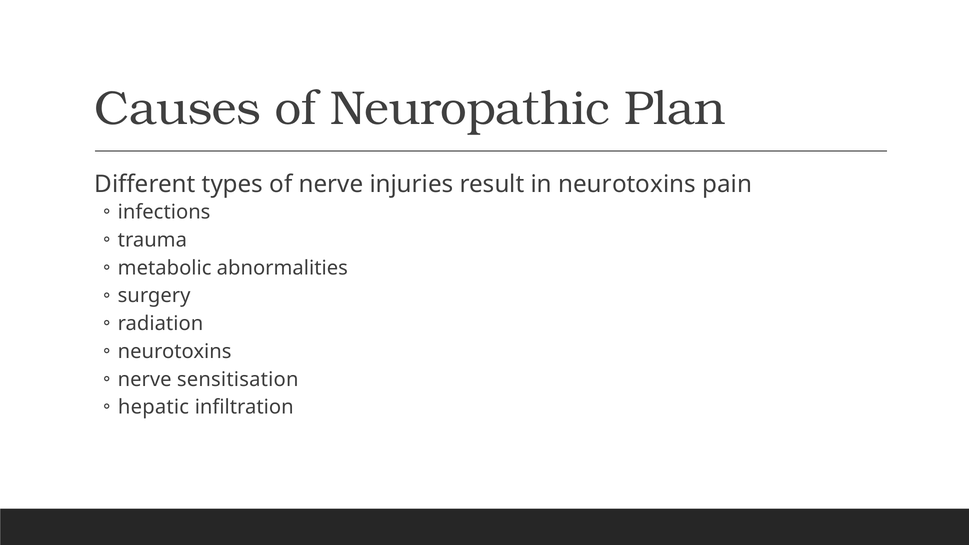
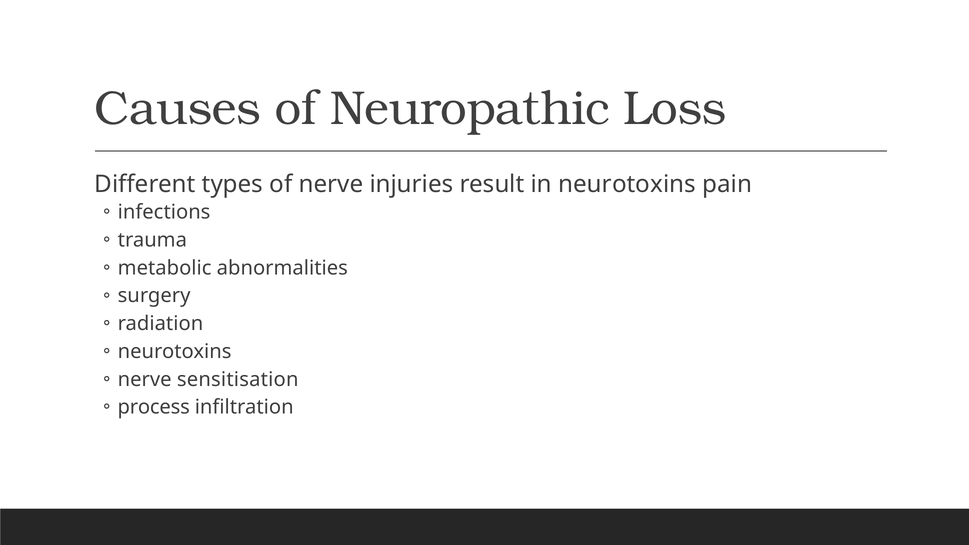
Plan: Plan -> Loss (675, 109)
hepatic: hepatic -> process (154, 407)
